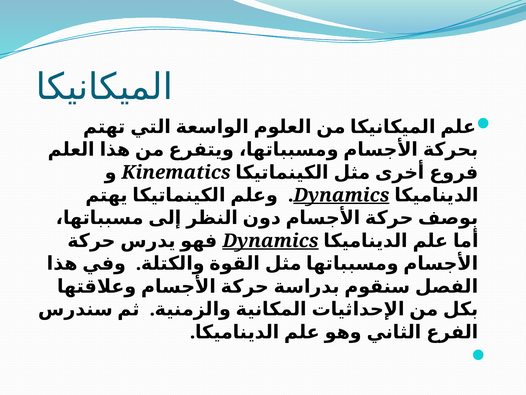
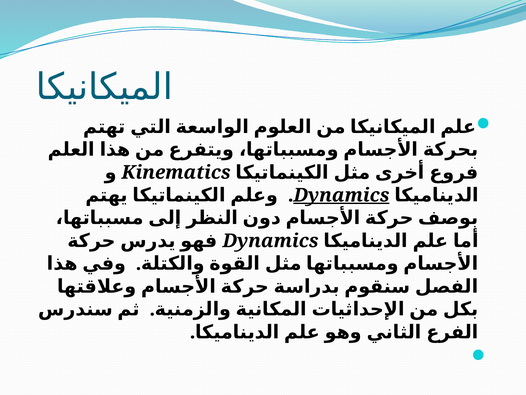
Dynamics underline: present -> none (271, 241)
